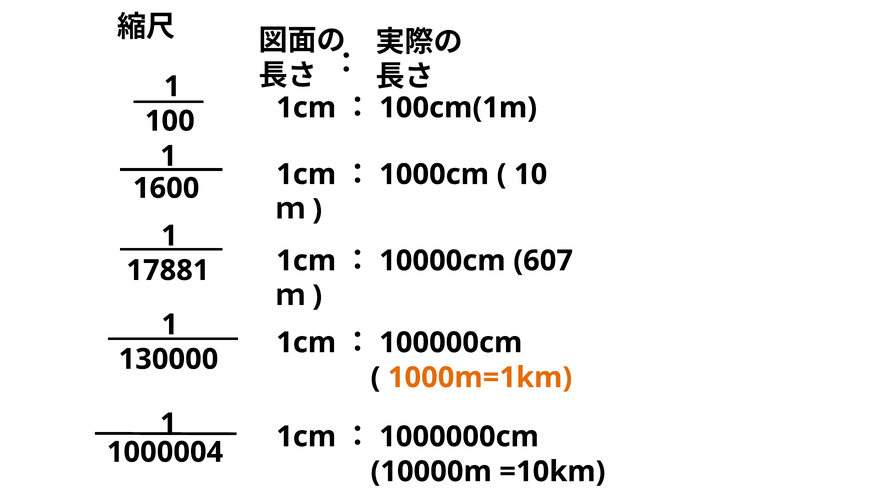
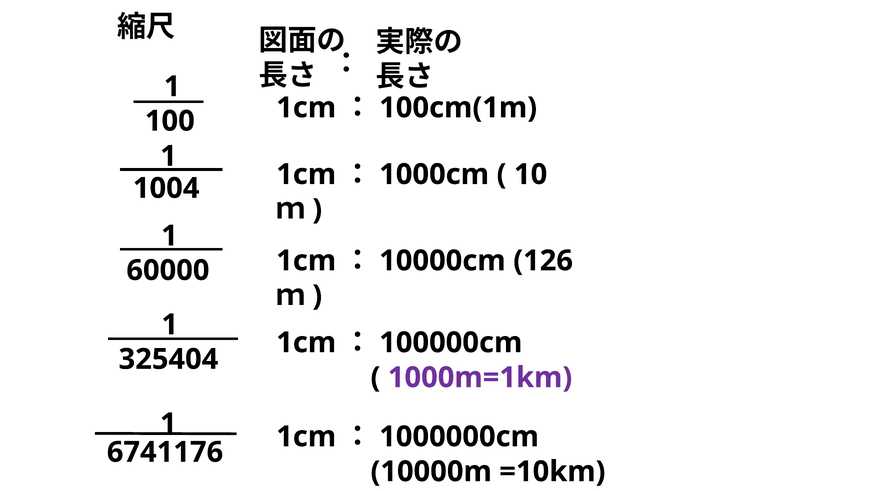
1600: 1600 -> 1004 (166, 188)
607: 607 -> 126 (543, 260)
17881: 17881 -> 60000 (168, 270)
130000: 130000 -> 325404 (168, 359)
1000m=1km colour: orange -> purple (480, 377)
1000004: 1000004 -> 6741176 (165, 452)
